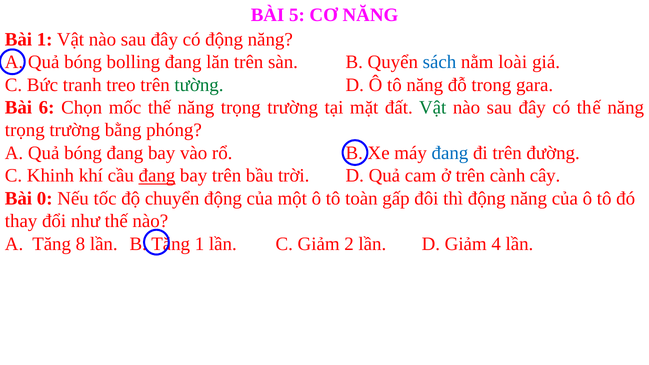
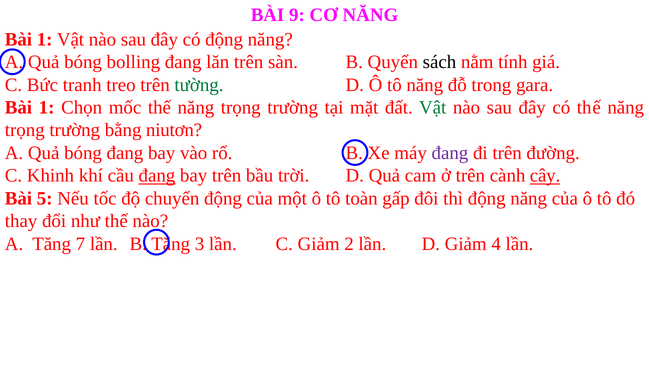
5: 5 -> 9 (297, 15)
sách colour: blue -> black (439, 62)
loài: loài -> tính (513, 62)
6: 6 -> 1 (47, 108)
phóng: phóng -> niutơn (174, 130)
đang colour: blue -> purple (450, 153)
cây underline: none -> present (545, 176)
0: 0 -> 5 (45, 198)
8: 8 -> 7 (80, 244)
1: 1 -> 3 (200, 244)
